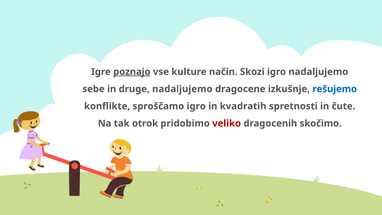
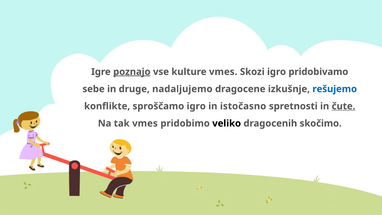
kulture način: način -> vmes (223, 72)
igro nadaljujemo: nadaljujemo -> pridobivamo (318, 72)
kvadratih: kvadratih -> istočasno (243, 106)
čute underline: none -> present (343, 106)
tak otrok: otrok -> vmes (145, 123)
veliko colour: red -> black (227, 123)
